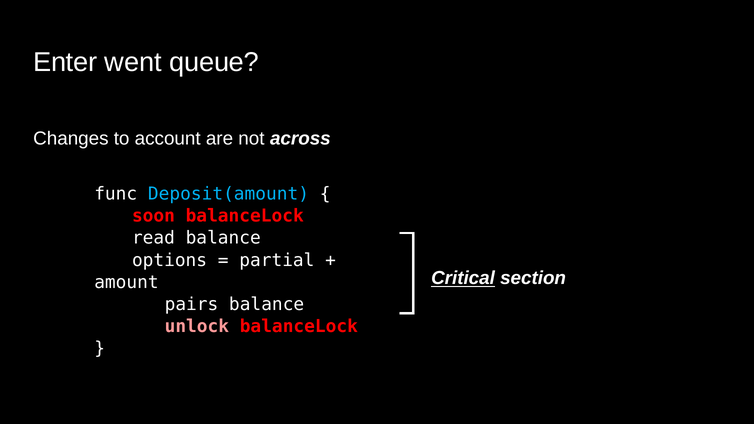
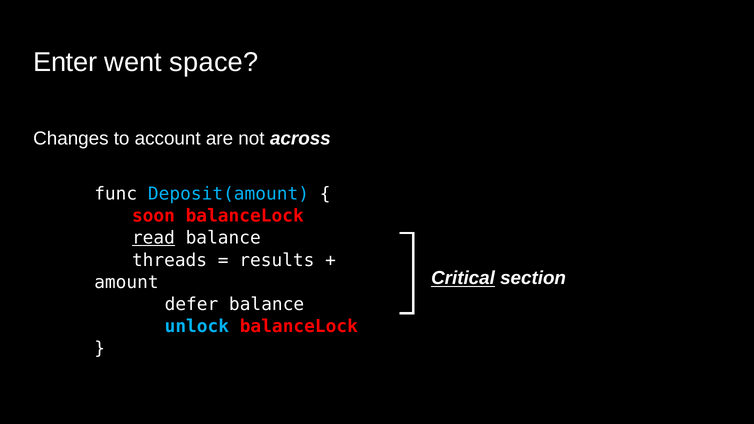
queue: queue -> space (214, 62)
read underline: none -> present (153, 238)
options: options -> threads (170, 260)
partial: partial -> results (277, 260)
pairs: pairs -> defer (191, 304)
unlock colour: pink -> light blue (197, 327)
